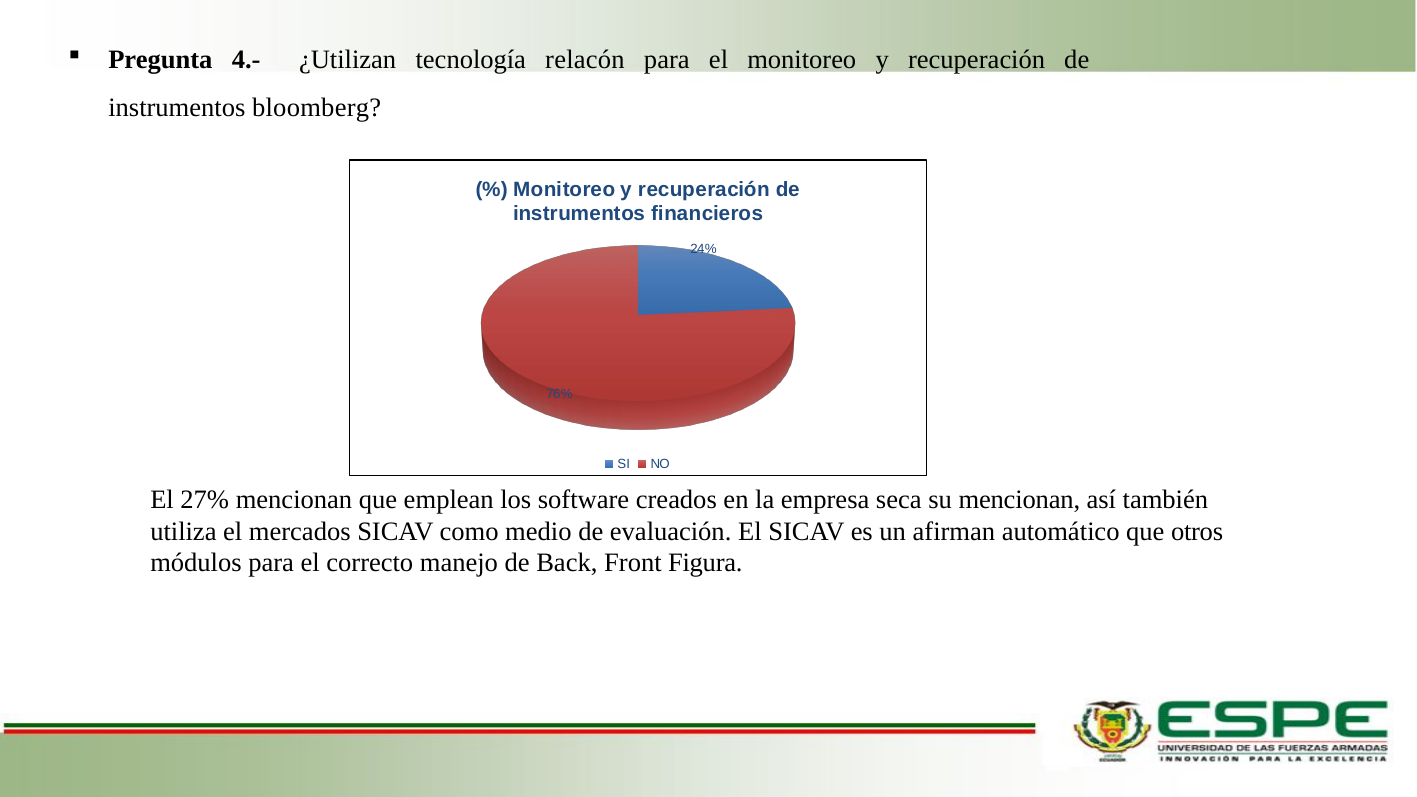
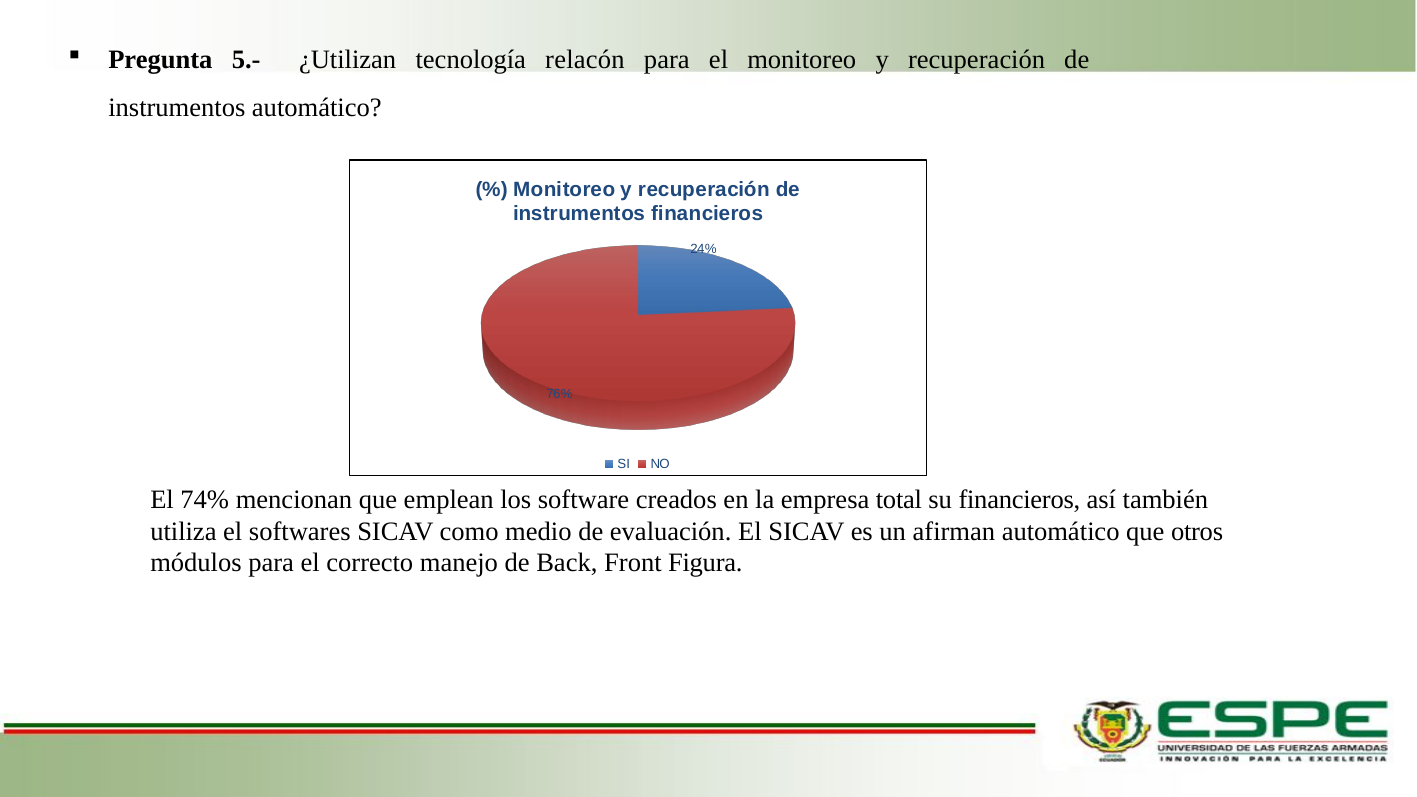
4.-: 4.- -> 5.- (246, 60)
instrumentos bloomberg: bloomberg -> automático (317, 108)
27%: 27% -> 74% (205, 499)
seca: seca -> total (899, 499)
su mencionan: mencionan -> financieros (1019, 499)
mercados: mercados -> softwares (300, 531)
